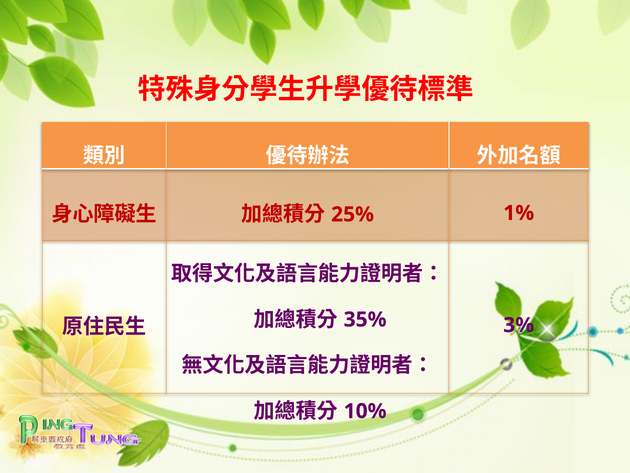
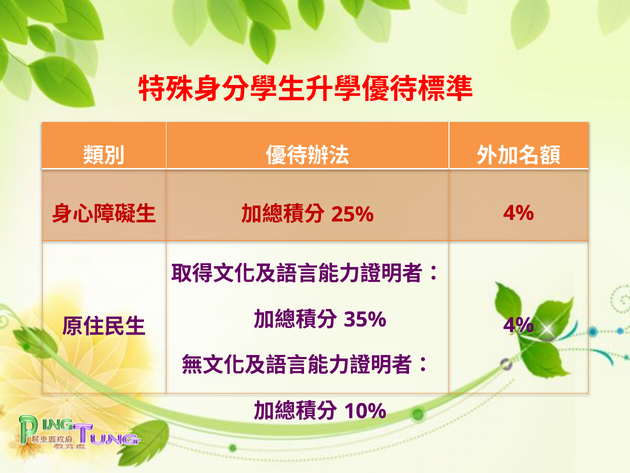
1%: 1% -> 4% (519, 213)
3%: 3% -> 4% (519, 325)
